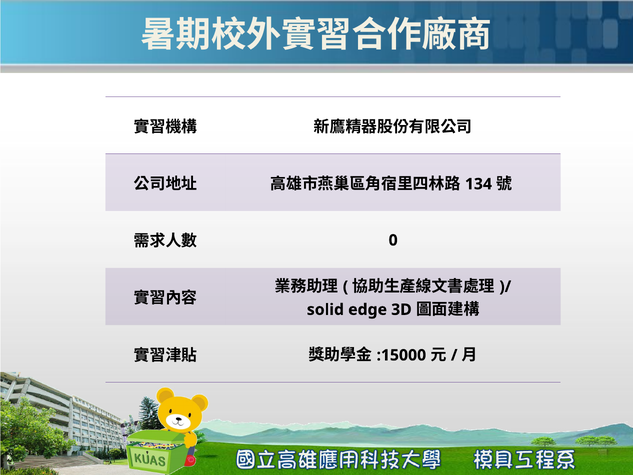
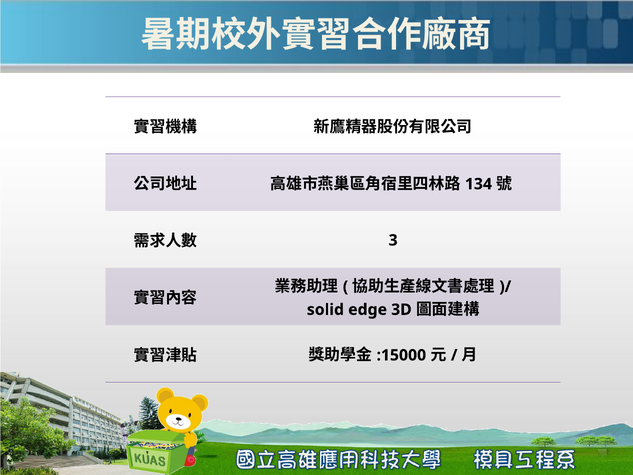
0: 0 -> 3 (393, 240)
